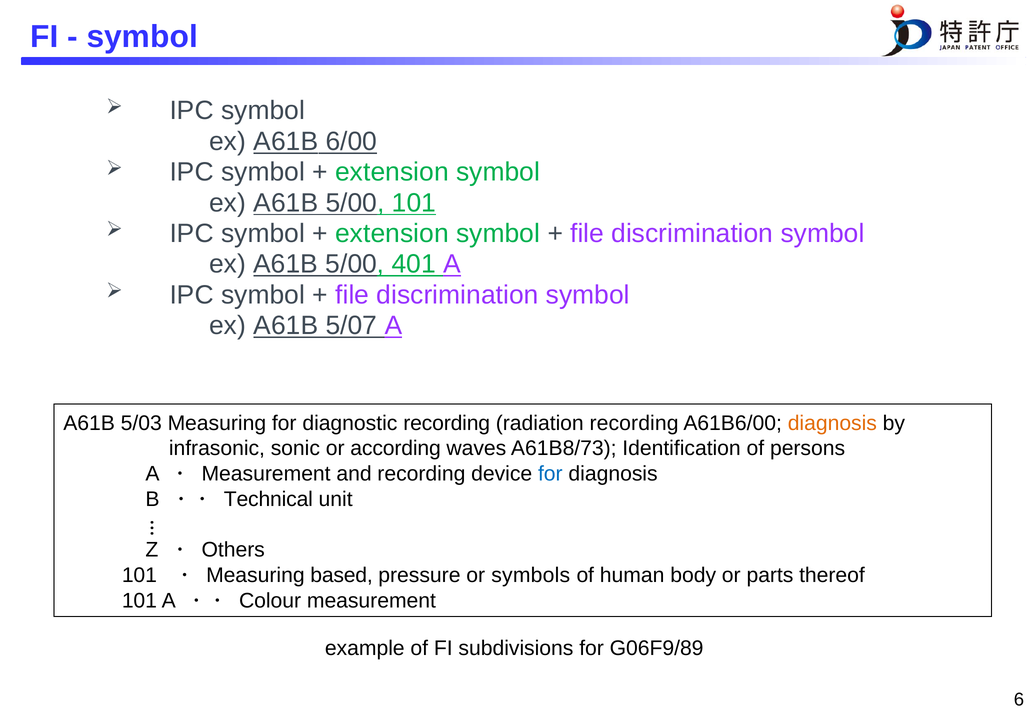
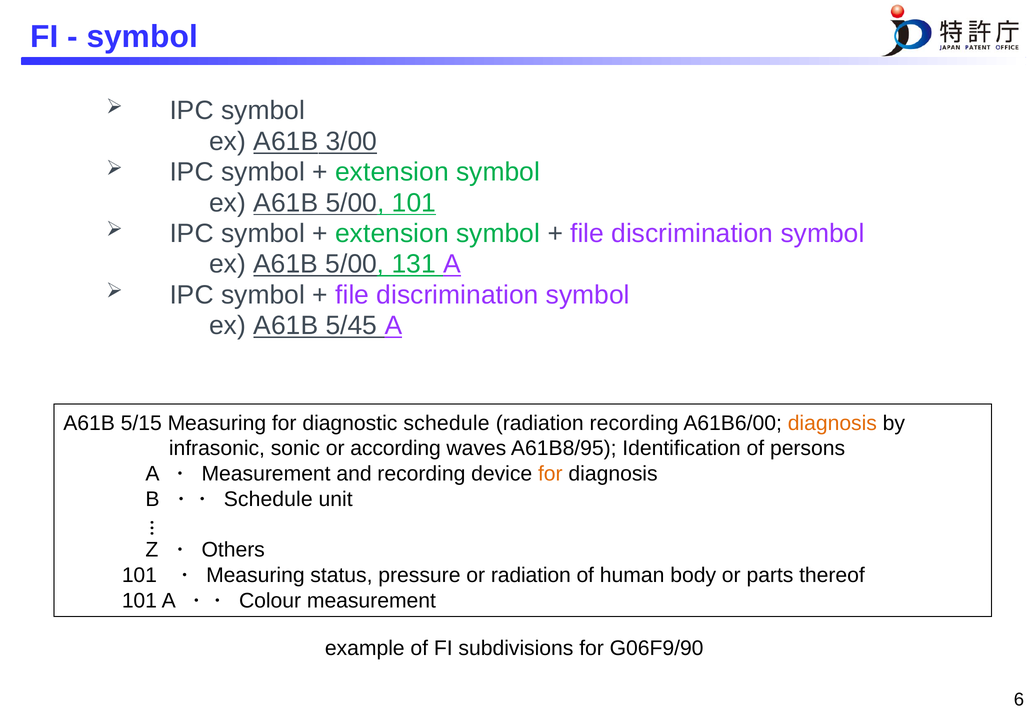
6/00: 6/00 -> 3/00 (351, 142)
401: 401 -> 131 (414, 264)
5/07: 5/07 -> 5/45 (351, 326)
5/03: 5/03 -> 5/15 (141, 423)
diagnostic recording: recording -> schedule (447, 423)
A61B8/73: A61B8/73 -> A61B8/95 (564, 449)
for colour: blue -> orange (550, 474)
Technical: Technical -> Schedule (268, 500)
based: based -> status (341, 576)
or symbols: symbols -> radiation (531, 576)
G06F9/89: G06F9/89 -> G06F9/90 (657, 649)
